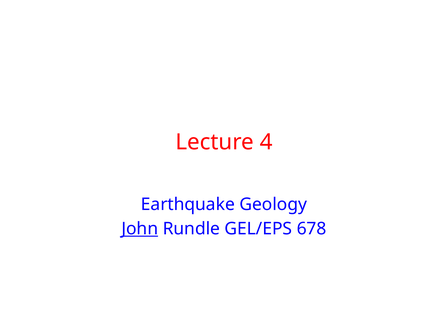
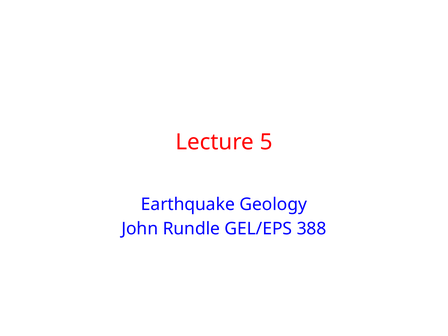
4: 4 -> 5 (266, 142)
John underline: present -> none (140, 229)
678: 678 -> 388 (312, 229)
